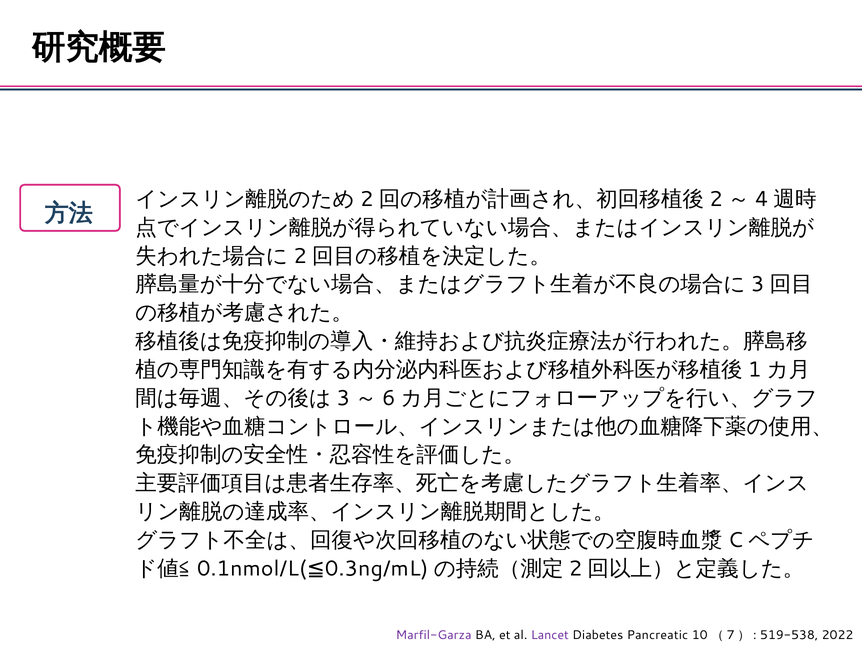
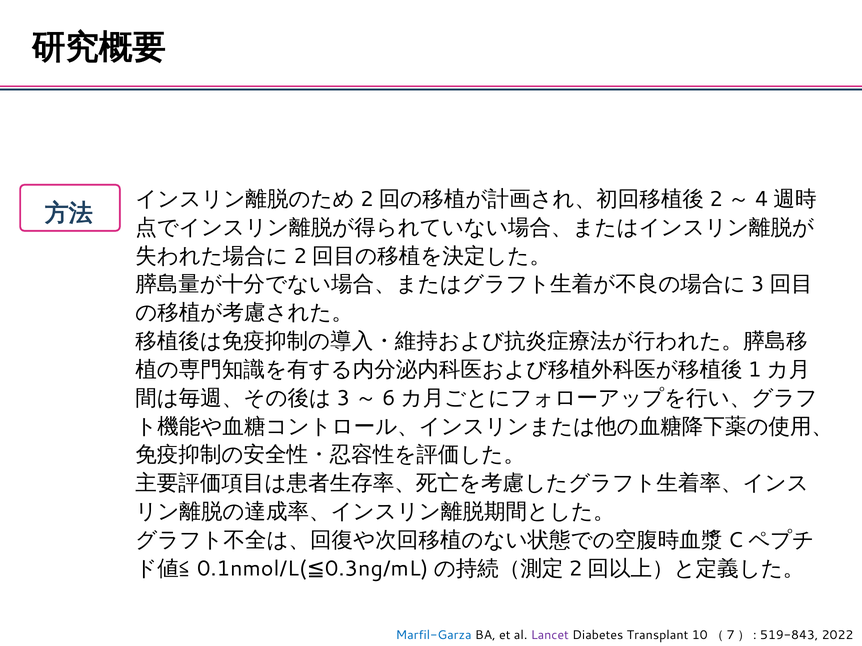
Marfil-Garza colour: purple -> blue (434, 636)
Pancreatic: Pancreatic -> Transplant (658, 636)
519-538: 519-538 -> 519-843 (789, 636)
